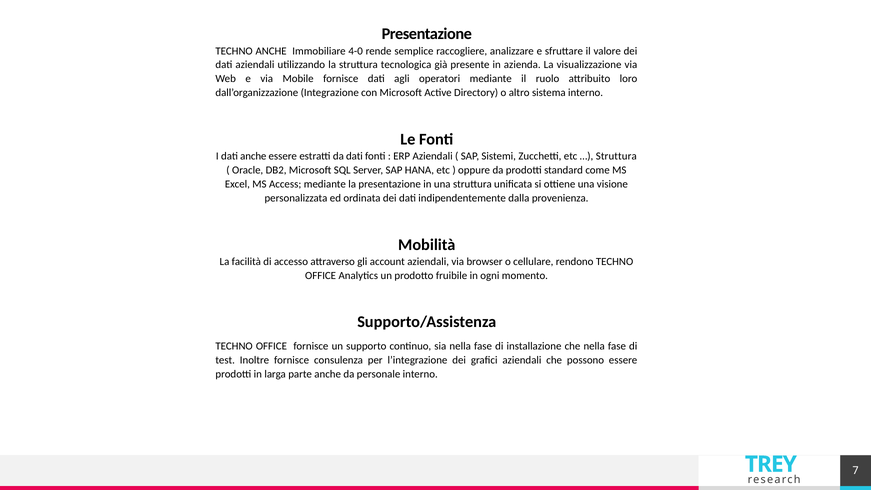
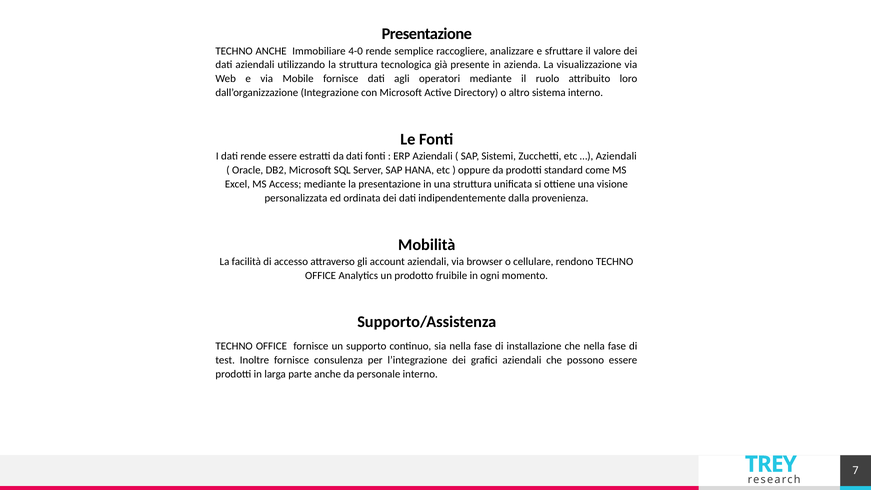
dati anche: anche -> rende (253, 156)
Struttura: Struttura -> Aziendali (616, 156)
